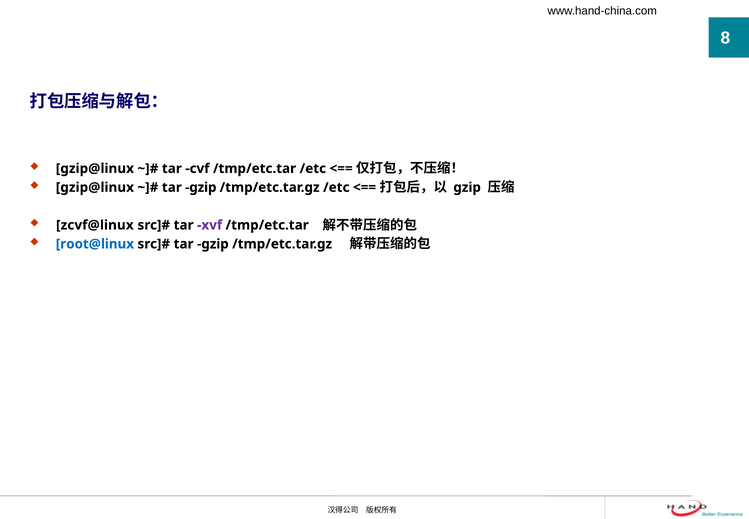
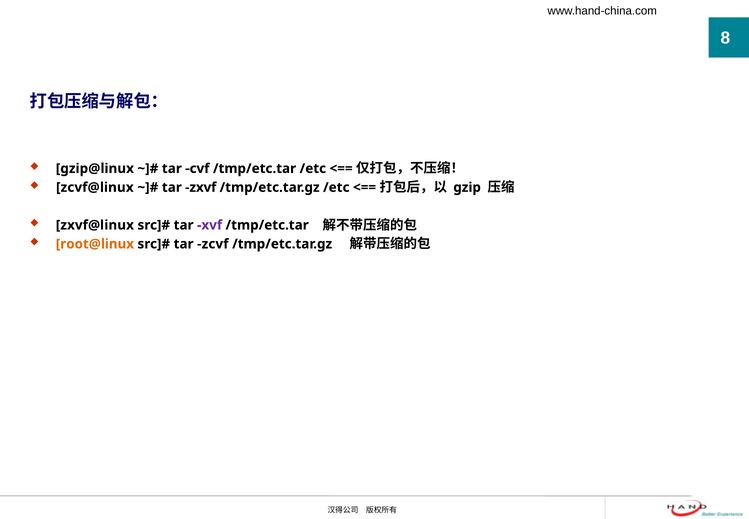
gzip@linux: gzip@linux -> zcvf@linux (95, 187)
gzip: gzip -> zxvf (201, 187)
zcvf@linux: zcvf@linux -> zxvf@linux (95, 225)
root@linux colour: blue -> orange (95, 244)
gzip: gzip -> zcvf (213, 244)
